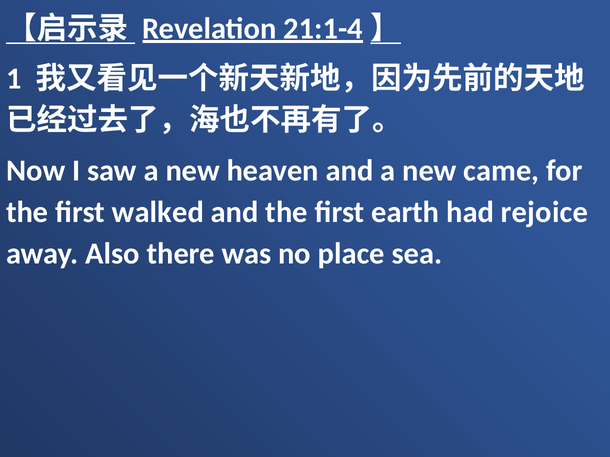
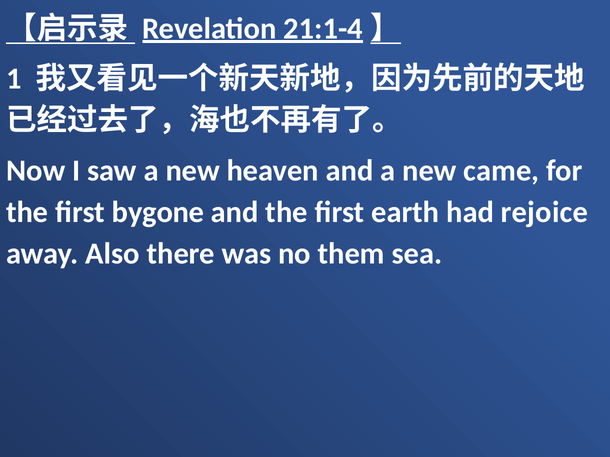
walked: walked -> bygone (158, 212)
place: place -> them (351, 254)
